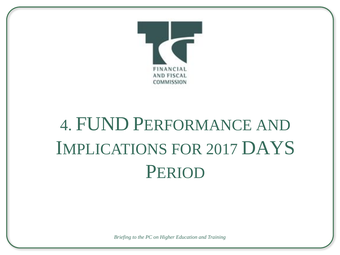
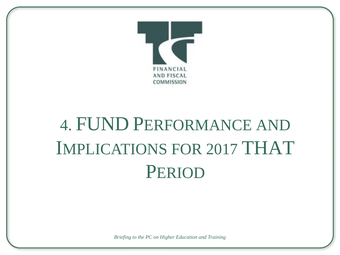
DAYS: DAYS -> THAT (268, 148)
